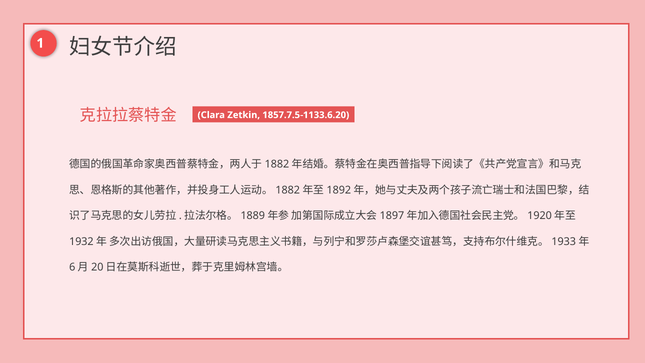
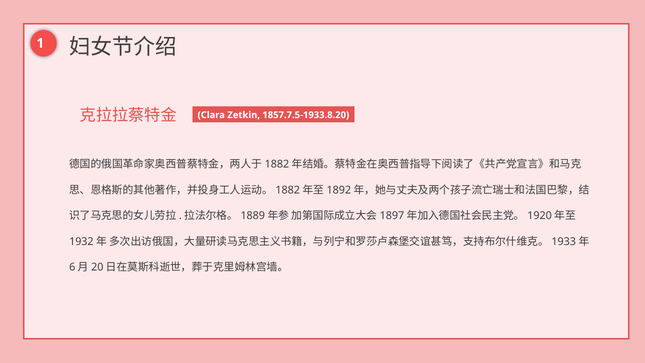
1857.7.5-1133.6.20: 1857.7.5-1133.6.20 -> 1857.7.5-1933.8.20 (306, 115)
